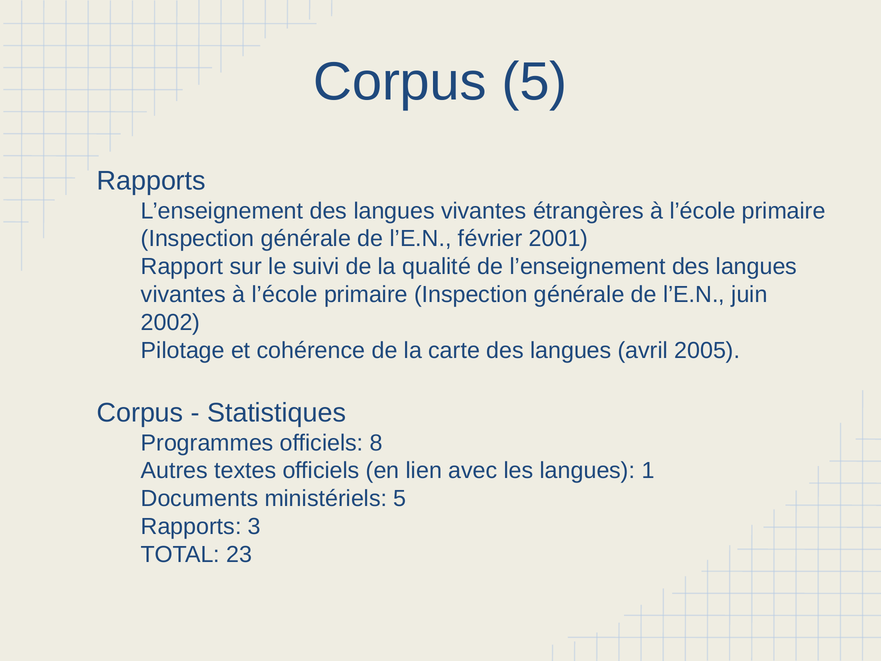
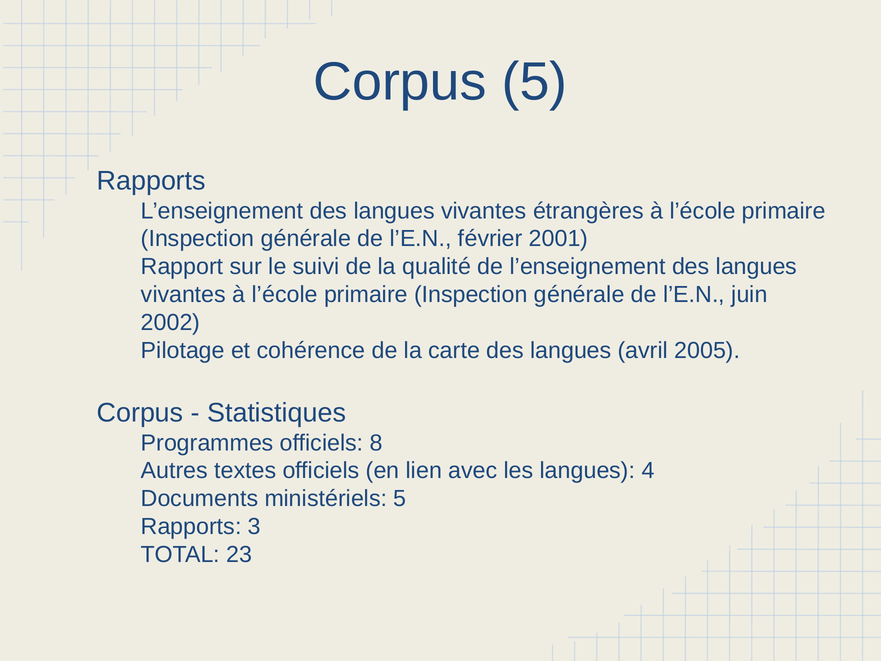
1: 1 -> 4 (648, 471)
